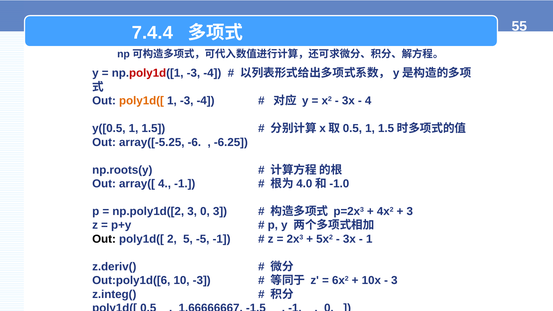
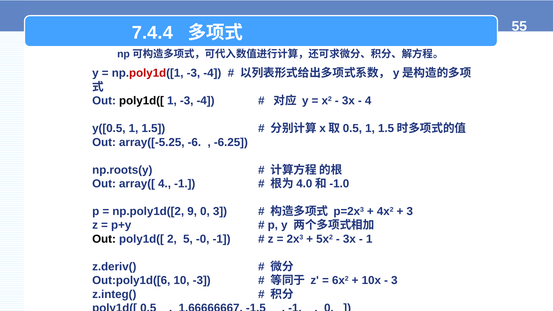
poly1d([ colour: orange -> black (141, 101)
np.poly1d([2 3: 3 -> 9 (192, 211)
-5: -5 -> -0 (203, 239)
